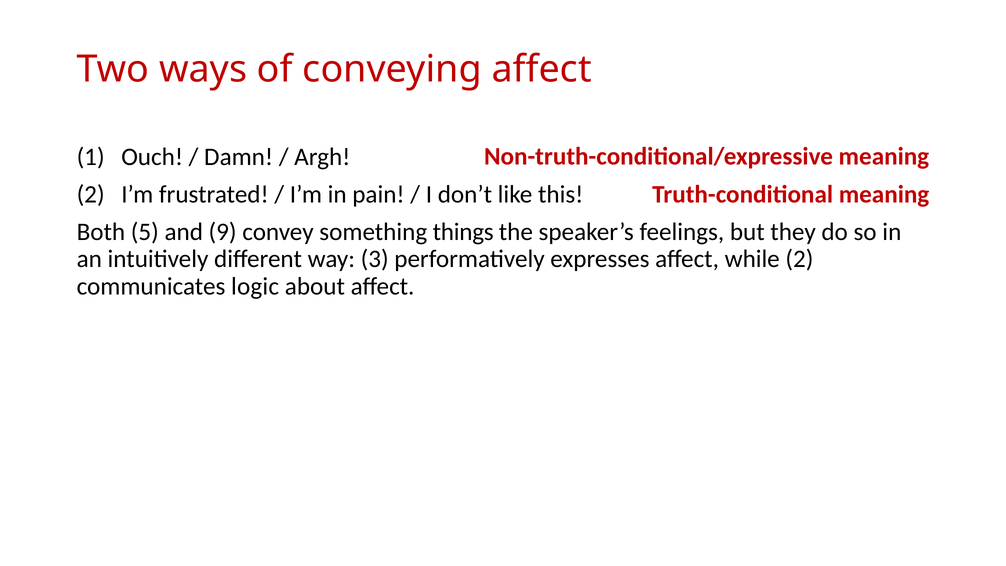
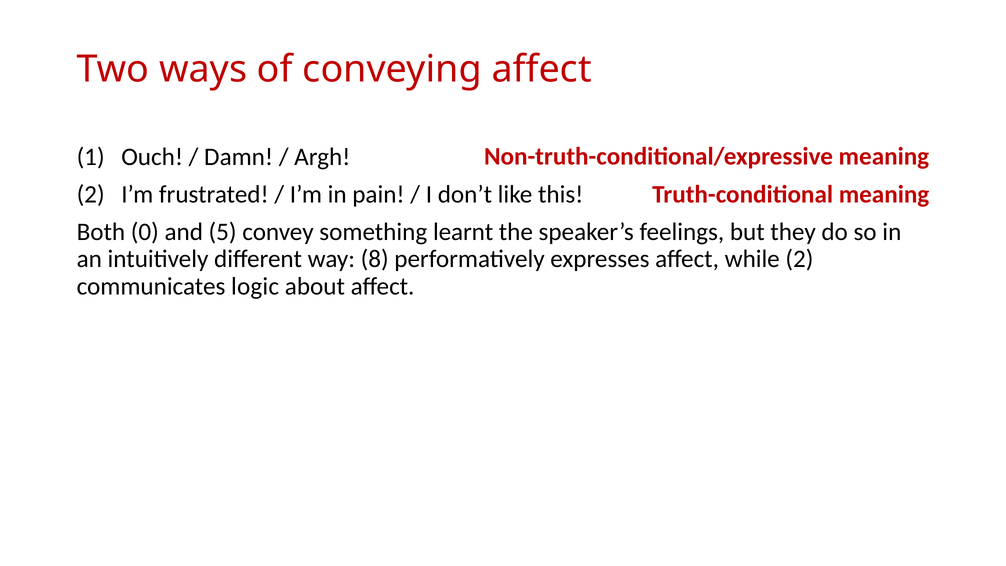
5: 5 -> 0 (145, 232)
9: 9 -> 5 (223, 232)
things: things -> learnt (463, 232)
3: 3 -> 8 (375, 259)
